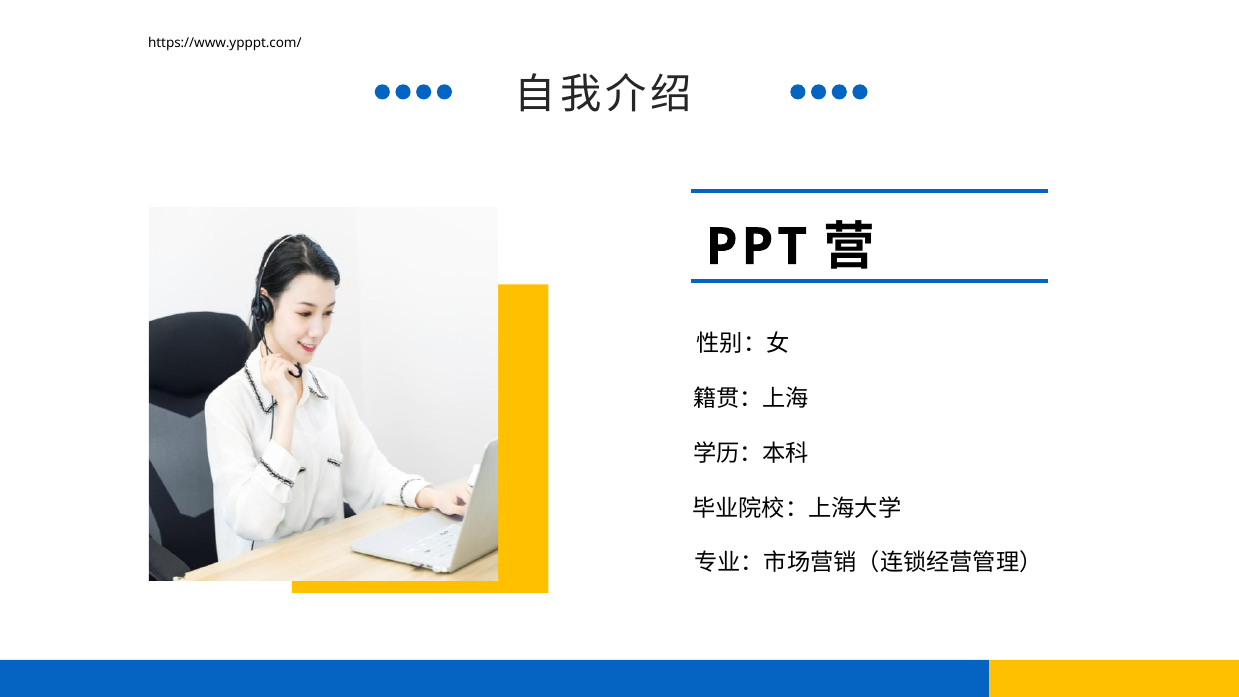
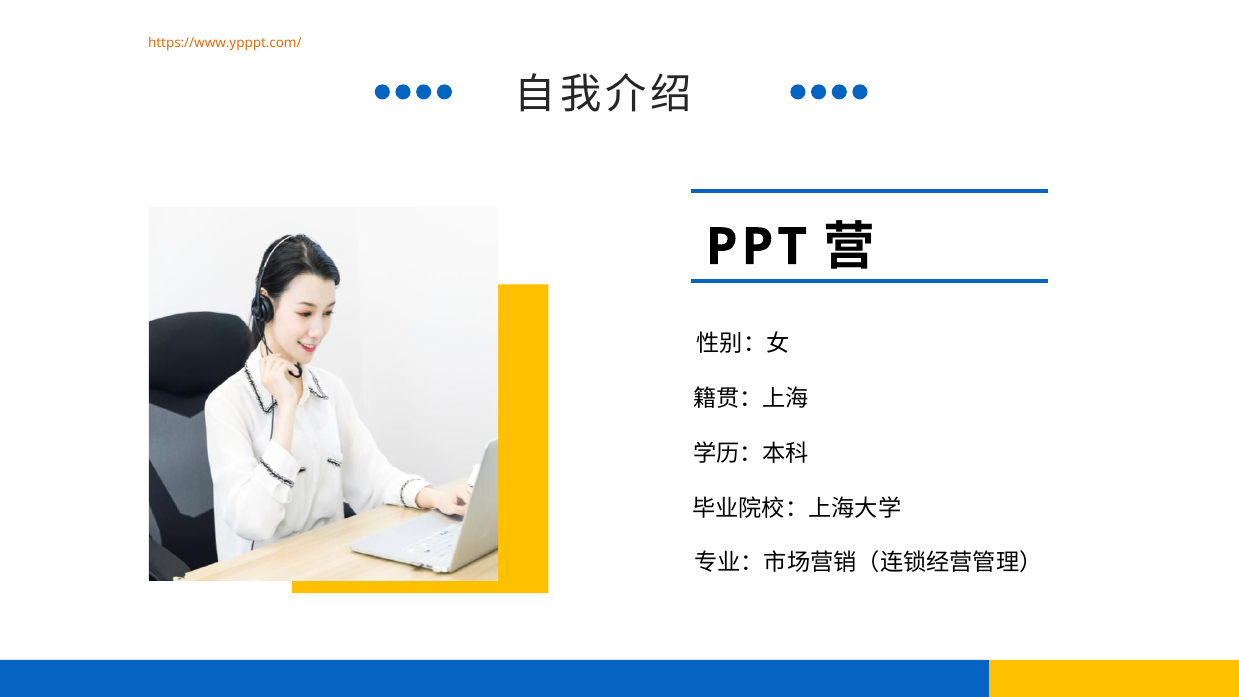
https://www.ypppt.com/ colour: black -> orange (225, 43)
